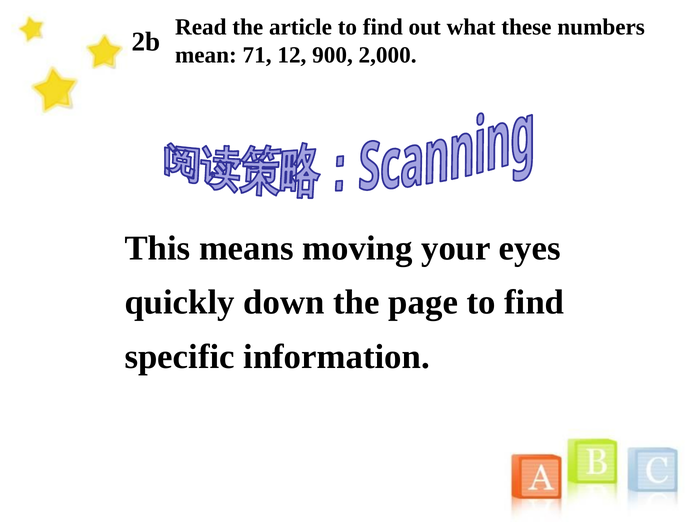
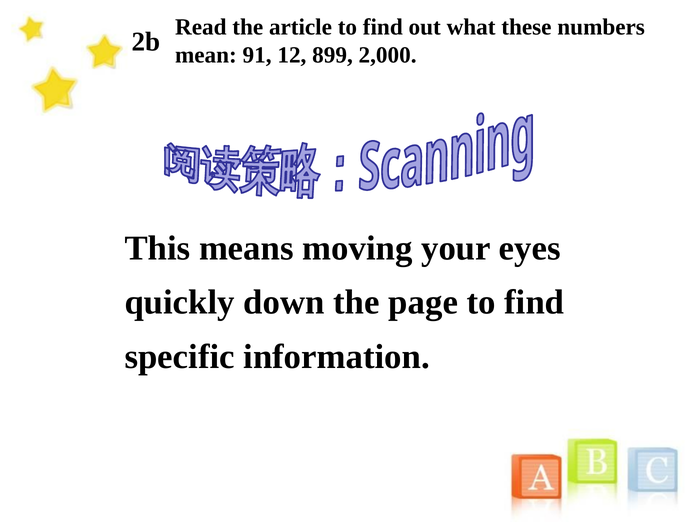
71: 71 -> 91 (257, 55)
900: 900 -> 899 (333, 55)
